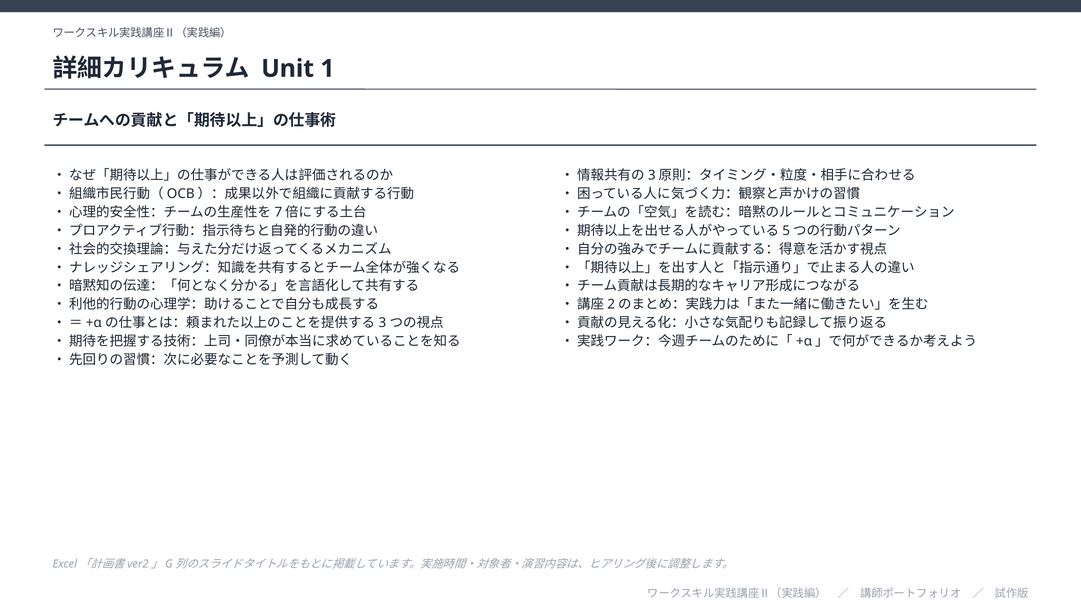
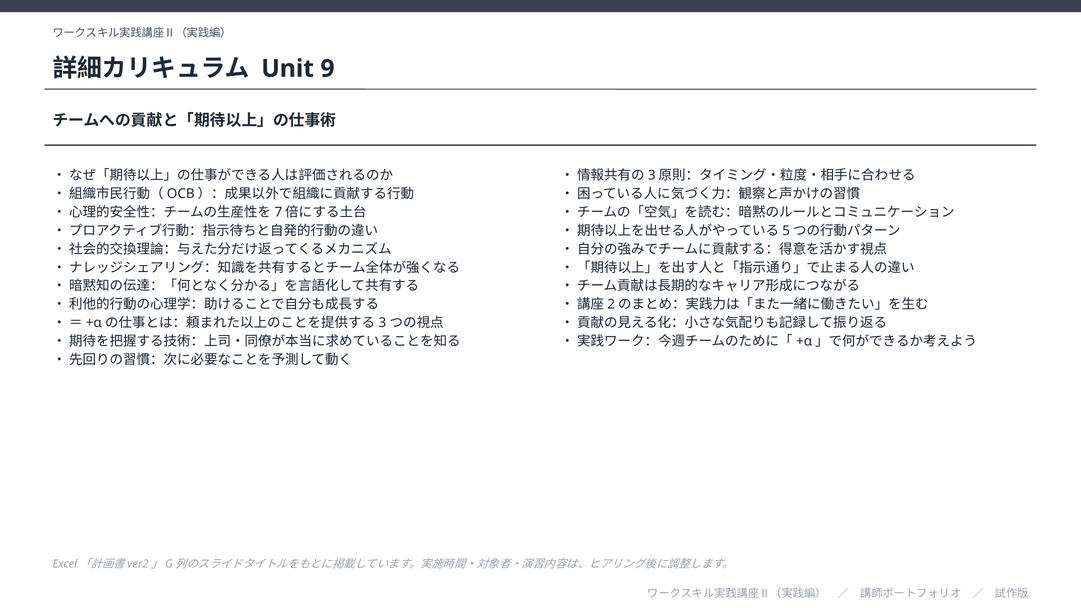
1: 1 -> 9 (327, 69)
